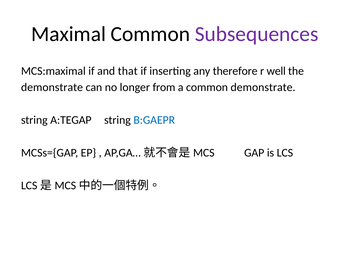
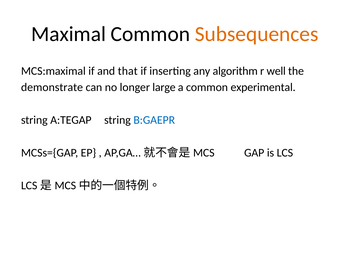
Subsequences colour: purple -> orange (257, 34)
therefore: therefore -> algorithm (235, 71)
from: from -> large (164, 87)
common demonstrate: demonstrate -> experimental (263, 87)
